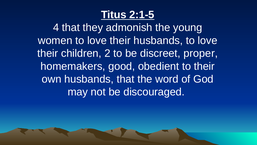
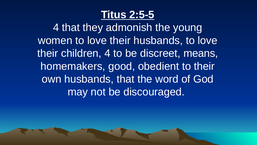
2:1-5: 2:1-5 -> 2:5-5 (142, 15)
children 2: 2 -> 4 (107, 53)
proper: proper -> means (201, 53)
